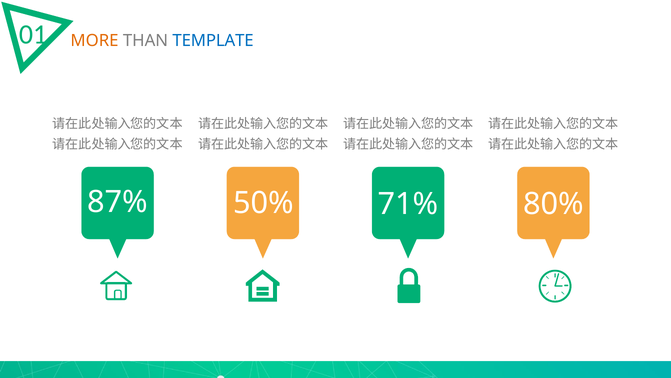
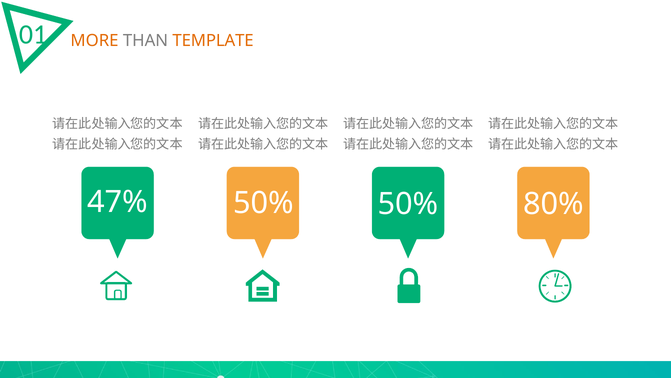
TEMPLATE colour: blue -> orange (213, 40)
87%: 87% -> 47% (118, 202)
50% 71%: 71% -> 50% (408, 204)
